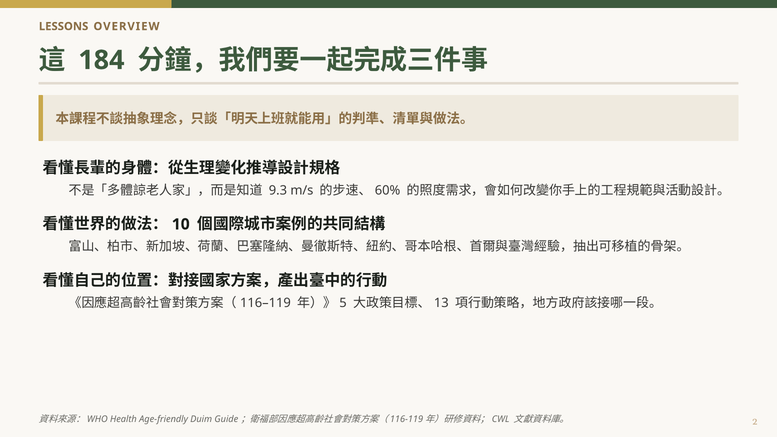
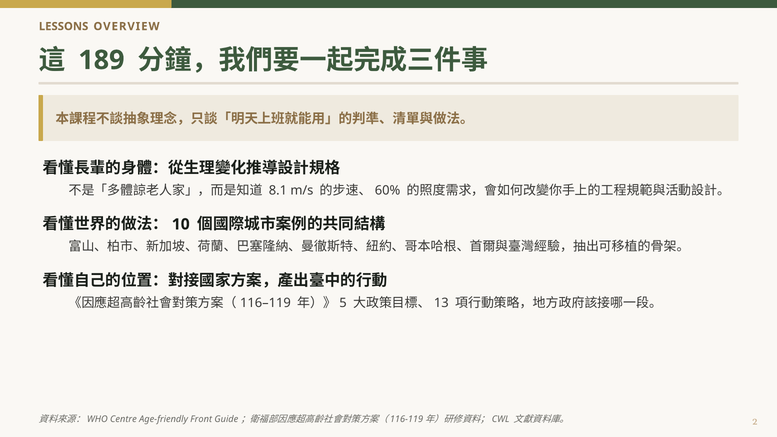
184: 184 -> 189 (101, 60)
9.3: 9.3 -> 8.1 (278, 190)
Health: Health -> Centre (123, 419)
Duim: Duim -> Front (201, 419)
